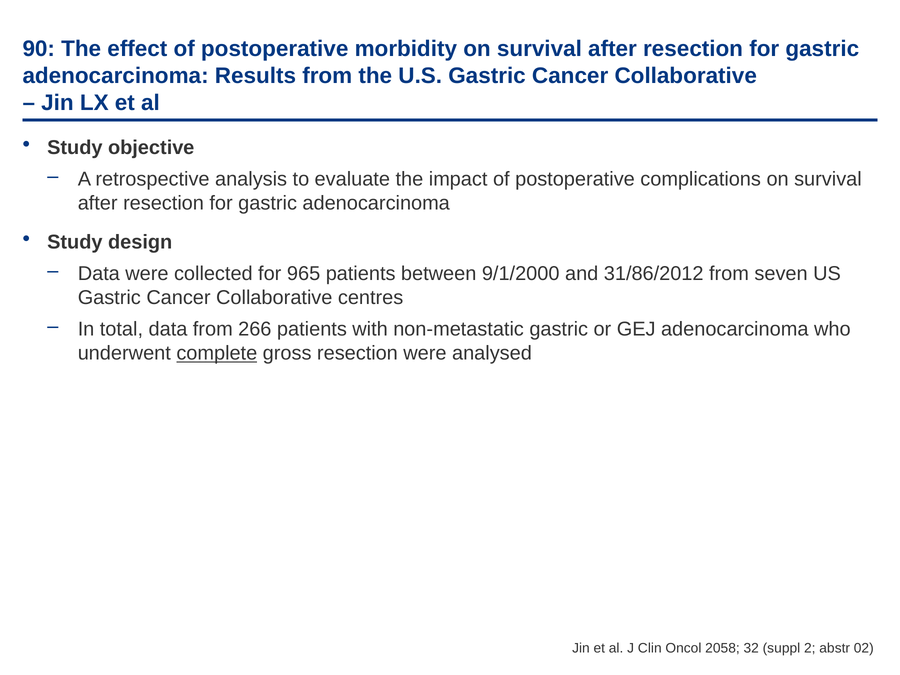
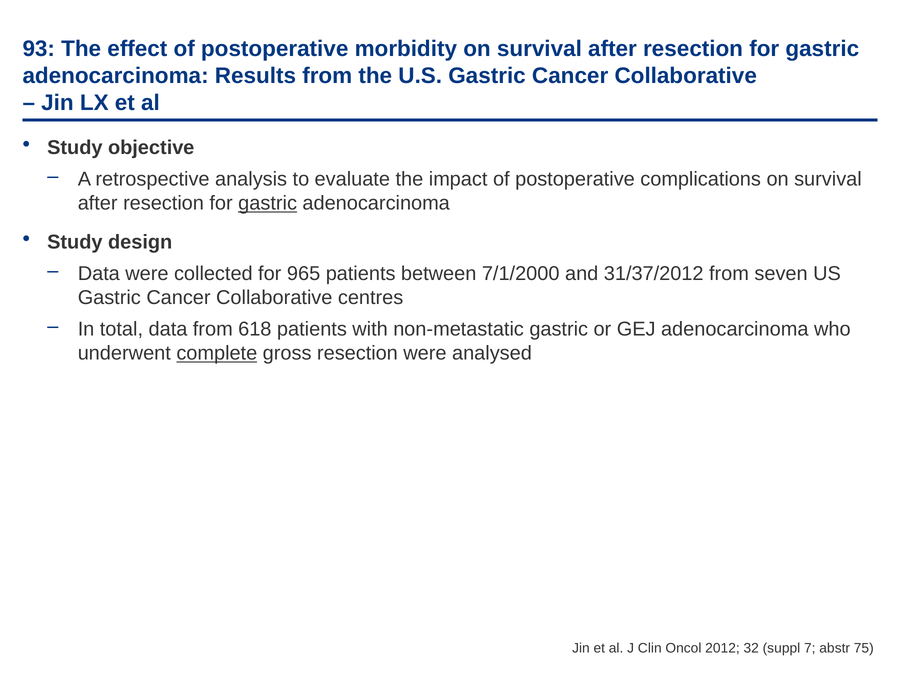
90: 90 -> 93 (39, 49)
gastric underline: none -> present (268, 203)
9/1/2000: 9/1/2000 -> 7/1/2000 (521, 274)
31/86/2012: 31/86/2012 -> 31/37/2012 (654, 274)
266: 266 -> 618 (255, 329)
2058: 2058 -> 2012 (722, 648)
2: 2 -> 7 (810, 648)
02: 02 -> 75 (864, 648)
